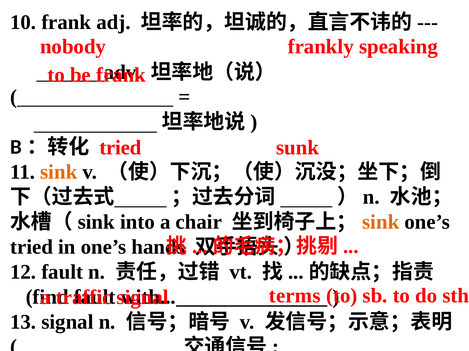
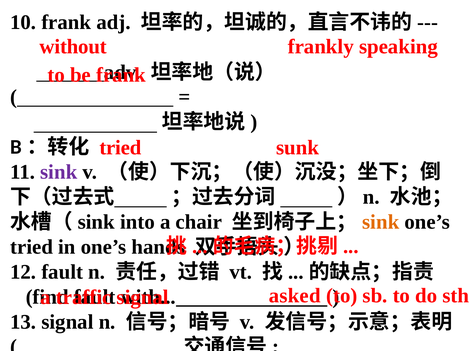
nobody: nobody -> without (73, 47)
sink colour: orange -> purple (59, 172)
terms: terms -> asked (295, 296)
